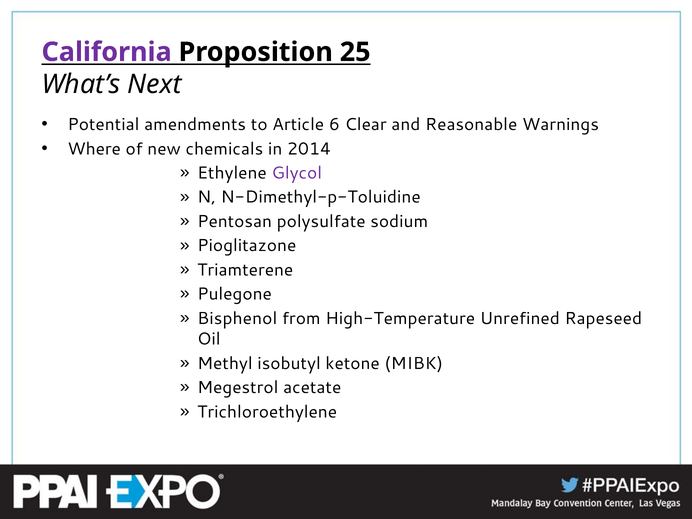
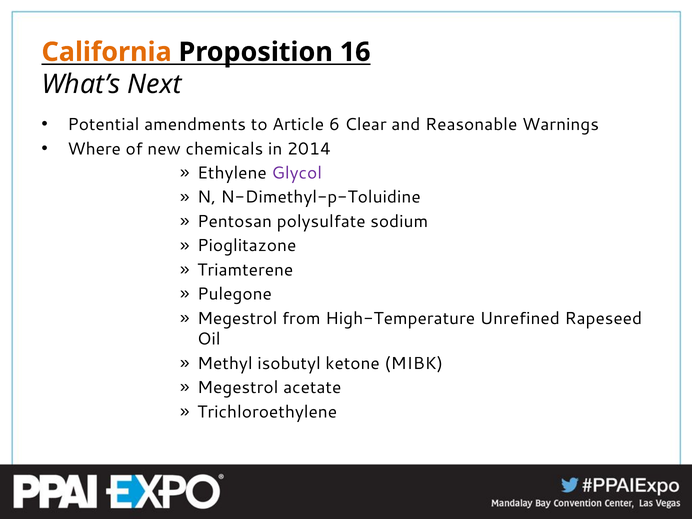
California colour: purple -> orange (107, 52)
25: 25 -> 16 (355, 52)
Bisphenol: Bisphenol -> Megestrol (237, 318)
